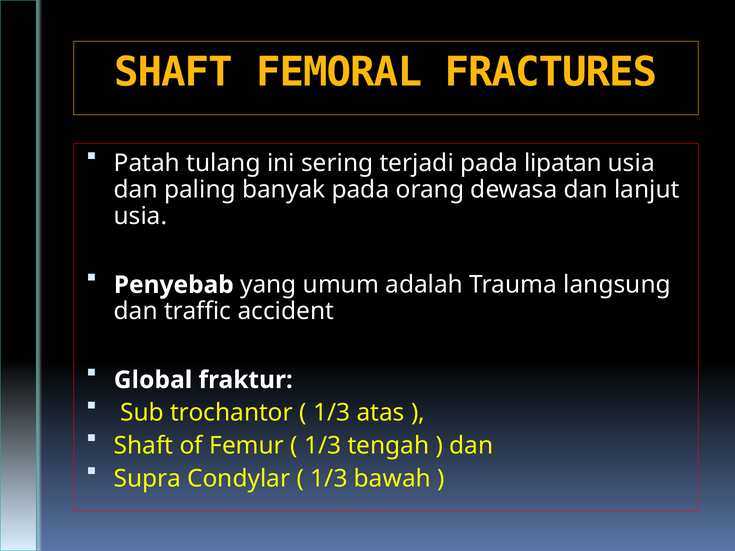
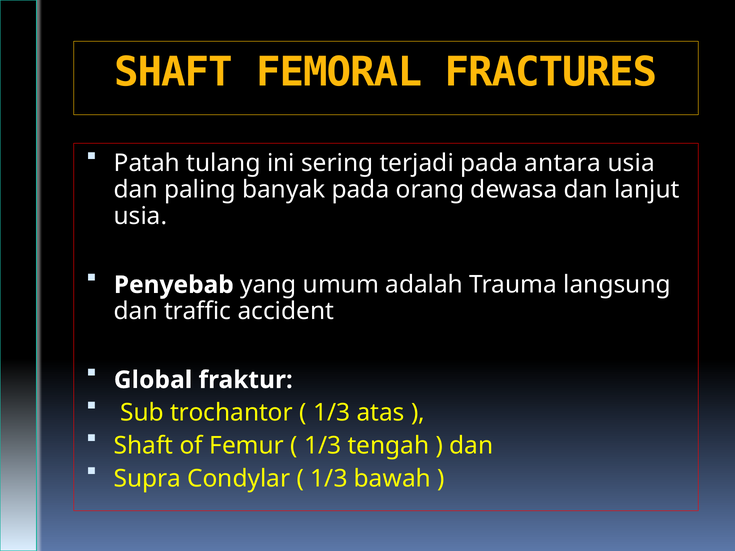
lipatan: lipatan -> antara (563, 163)
